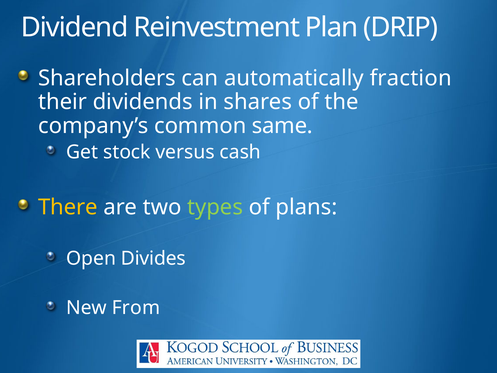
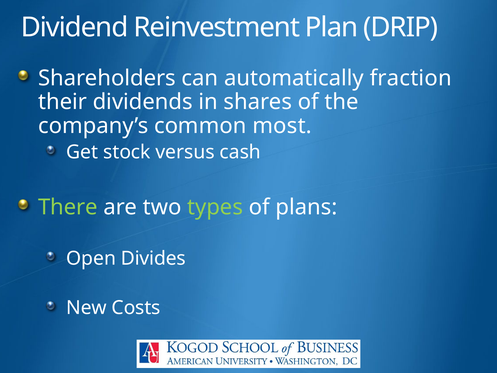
same: same -> most (282, 126)
There colour: yellow -> light green (68, 207)
From: From -> Costs (136, 308)
